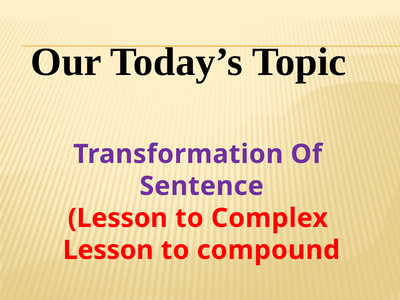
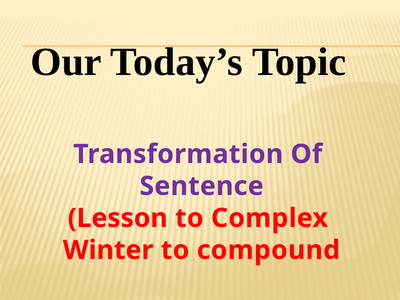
Lesson: Lesson -> Winter (108, 250)
